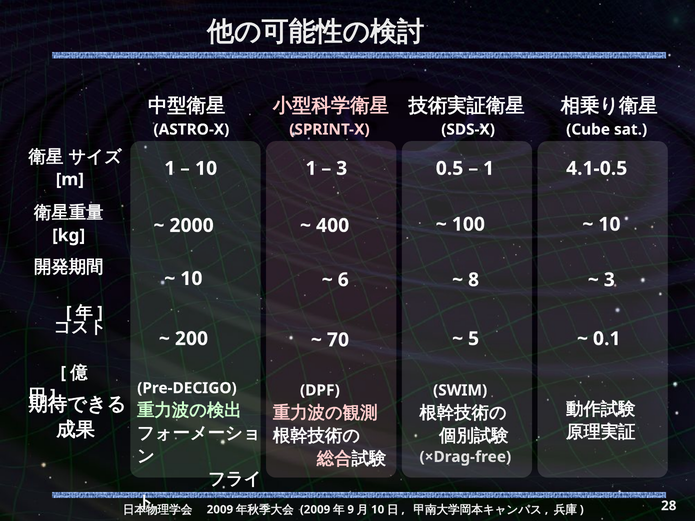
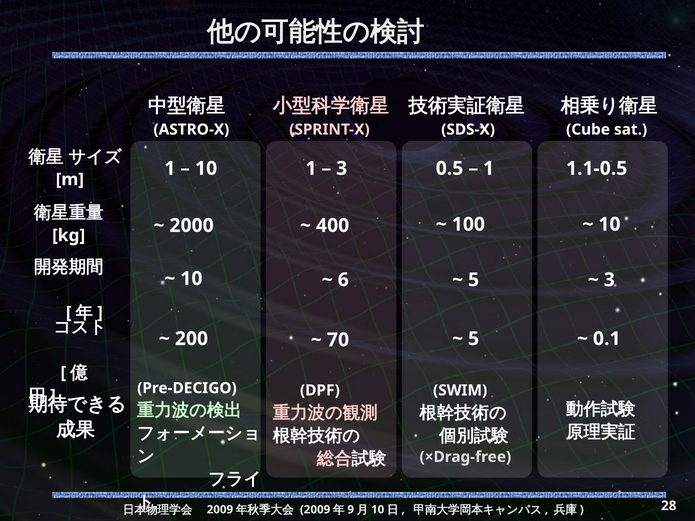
4.1-0.5: 4.1-0.5 -> 1.1-0.5 (597, 168)
8: 8 -> 5 (474, 280)
